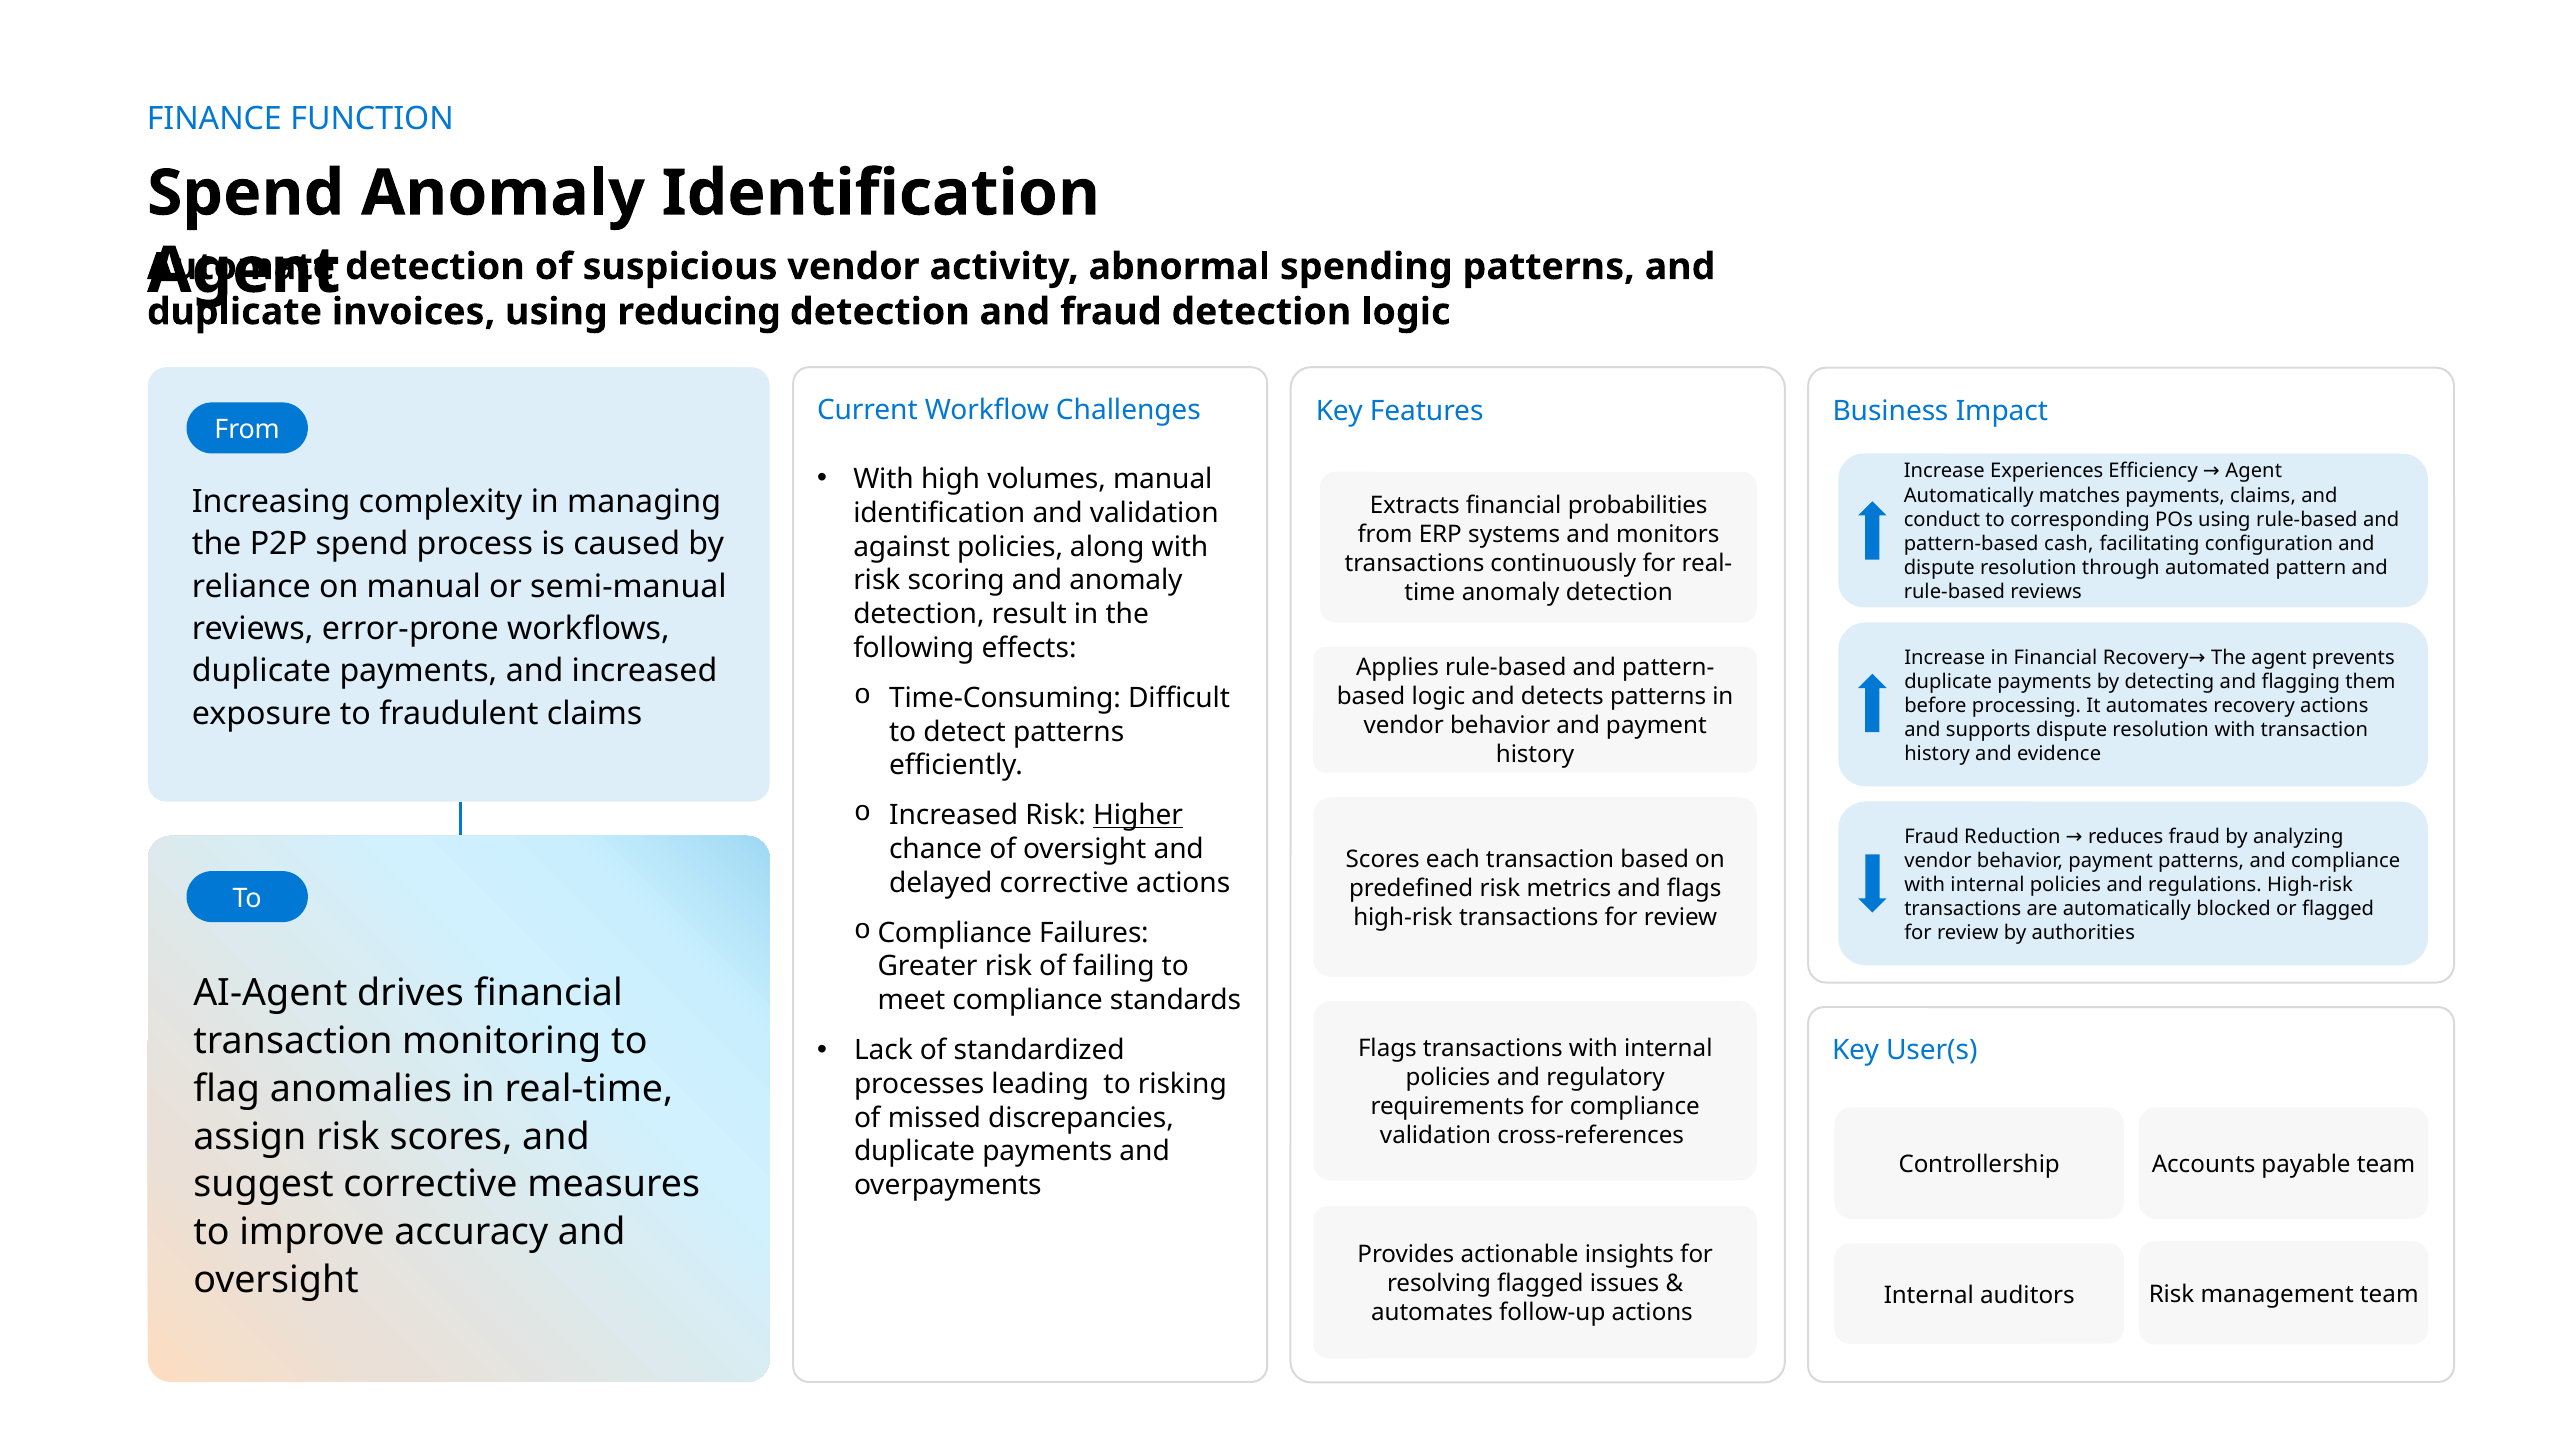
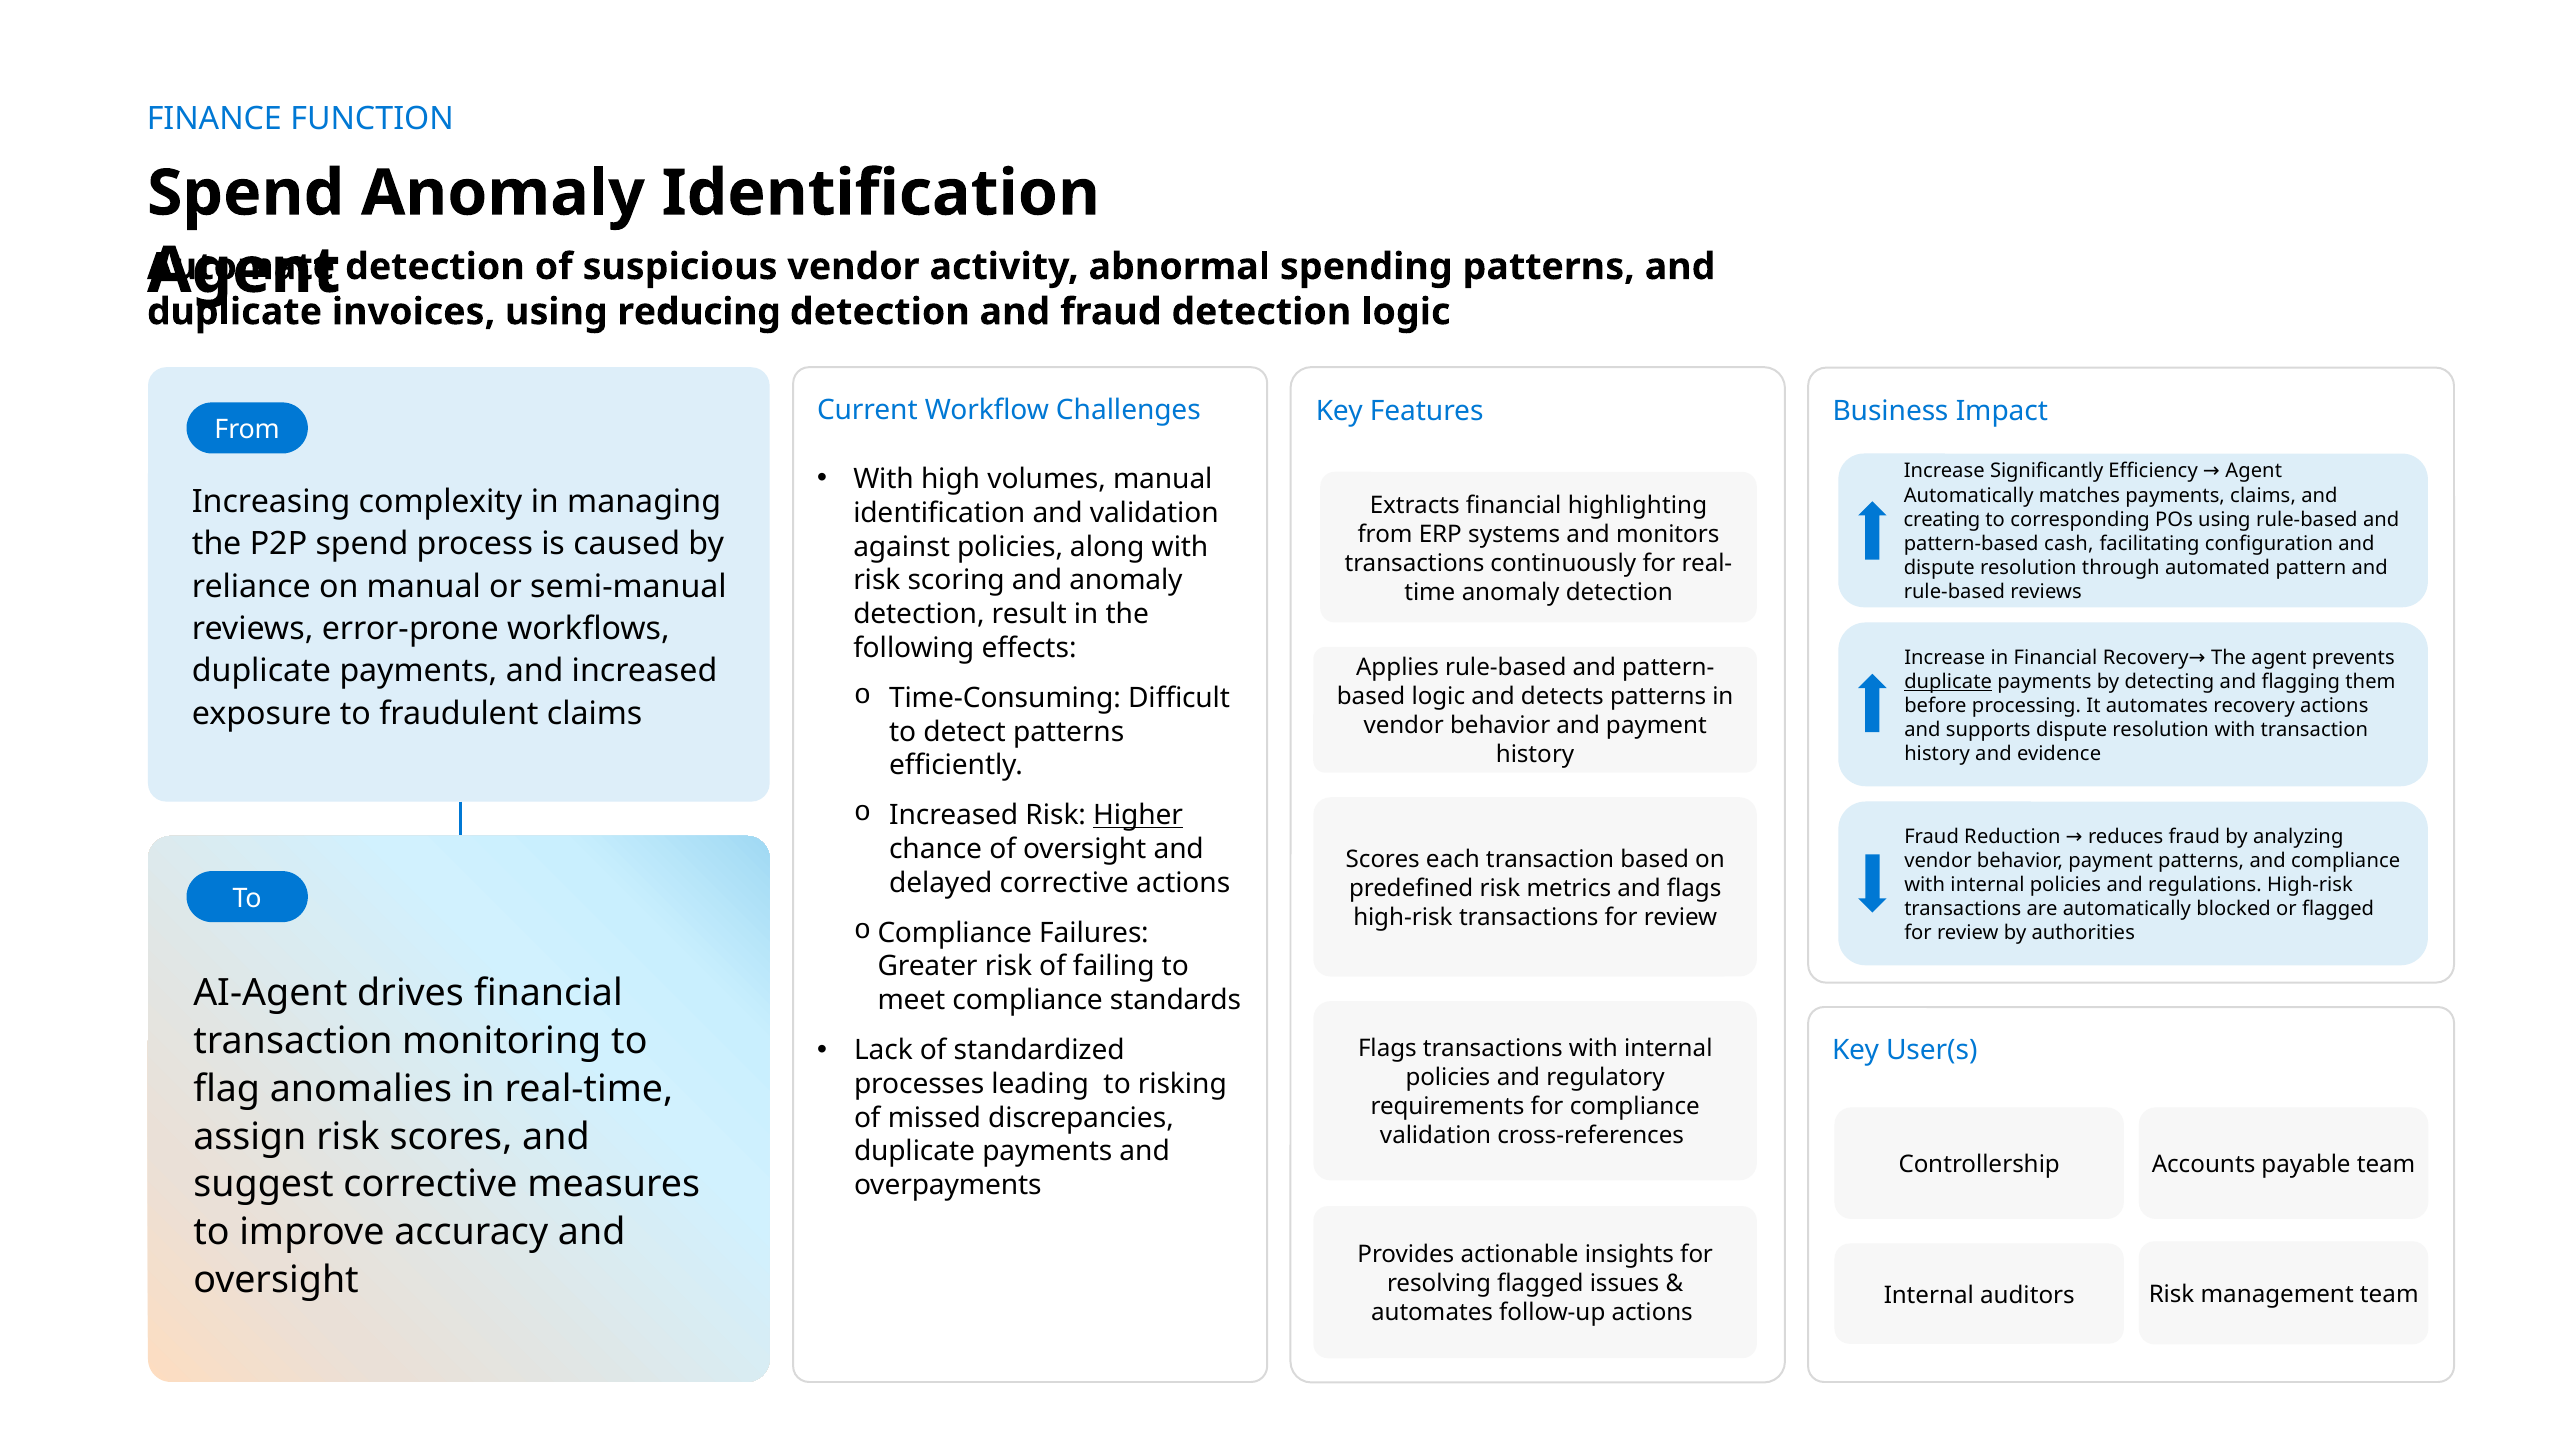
Experiences: Experiences -> Significantly (2047, 471)
probabilities: probabilities -> highlighting (1637, 505)
conduct: conduct -> creating (1942, 520)
duplicate underline: none -> present (1948, 682)
